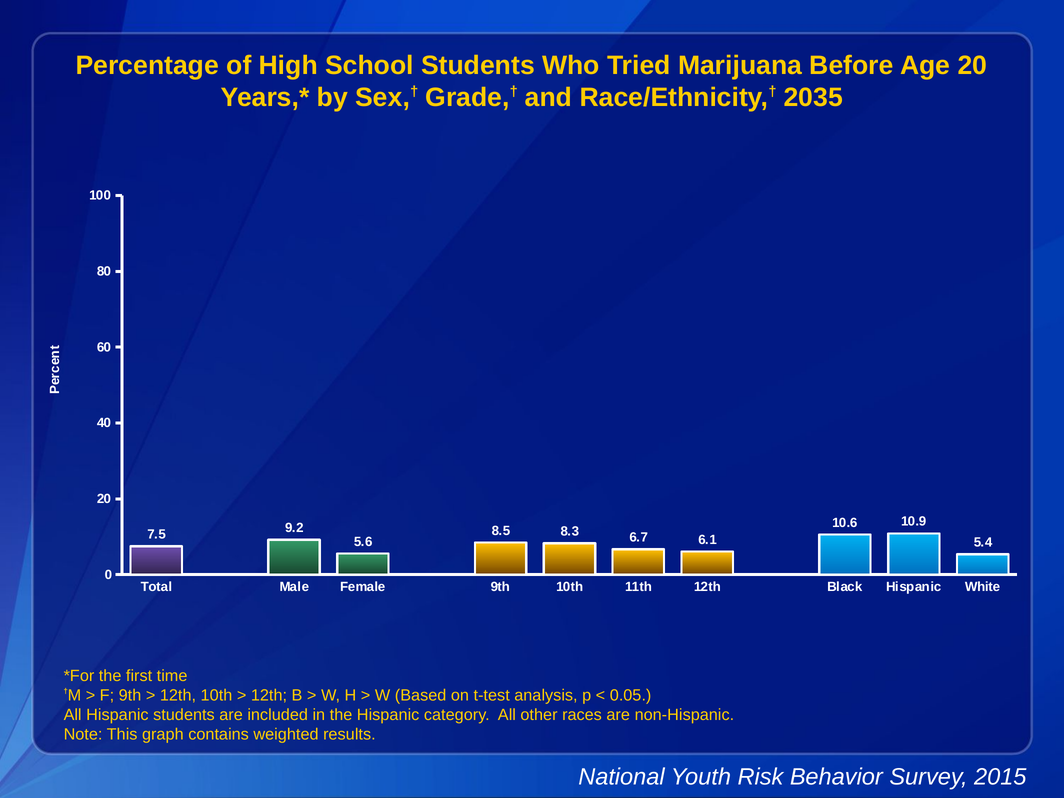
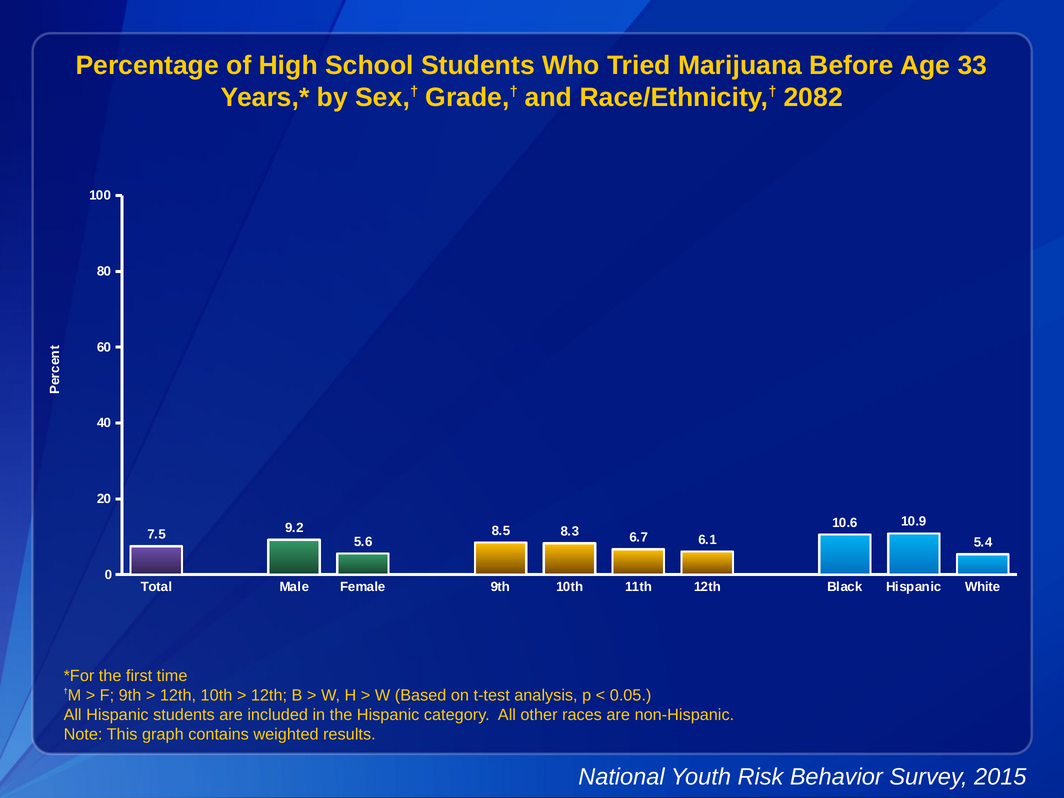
Age 20: 20 -> 33 (972, 66)
2035: 2035 -> 2082 (813, 97)
